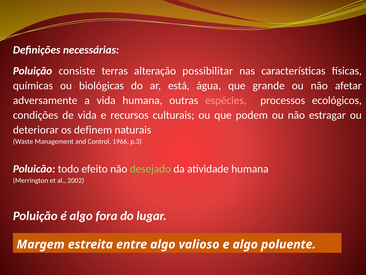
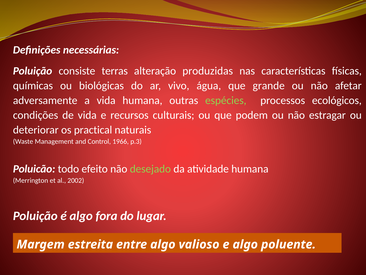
possibilitar: possibilitar -> produzidas (208, 71)
está: está -> vivo (179, 85)
espécies colour: pink -> light green (226, 100)
definem: definem -> practical (93, 130)
